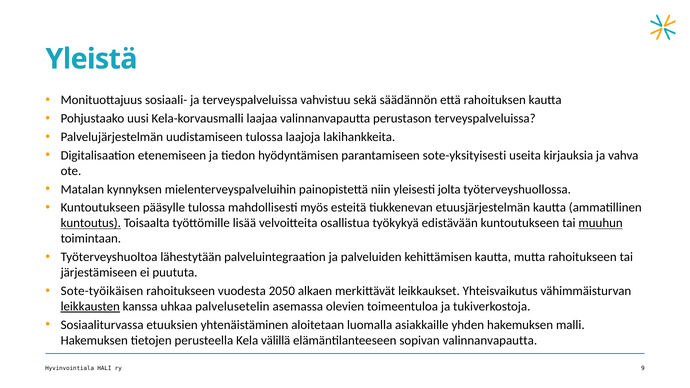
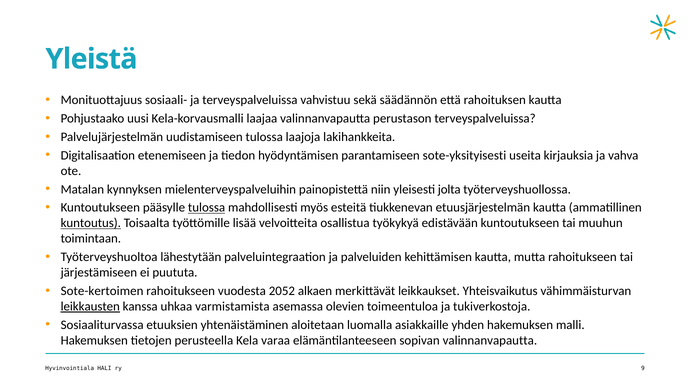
tulossa underline: none -> present (207, 208)
muuhun underline: present -> none (601, 223)
Sote-työikäisen: Sote-työikäisen -> Sote-kertoimen (102, 291)
2050: 2050 -> 2052 (282, 291)
palvelusetelin: palvelusetelin -> varmistamista (232, 307)
välillä: välillä -> varaa (276, 341)
